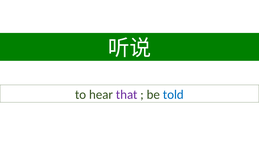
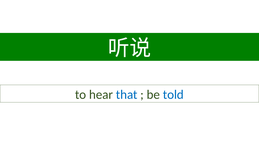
that colour: purple -> blue (127, 94)
